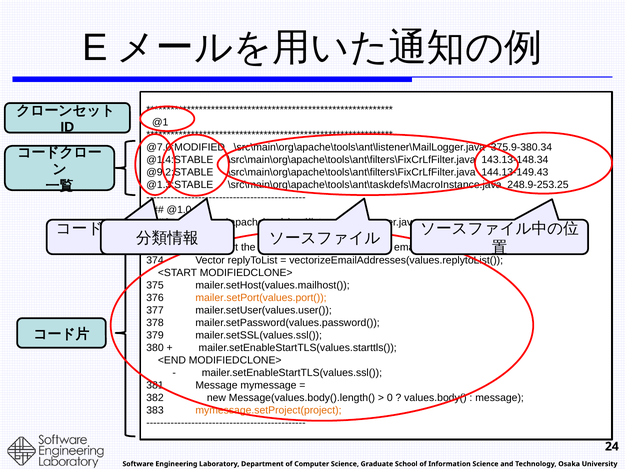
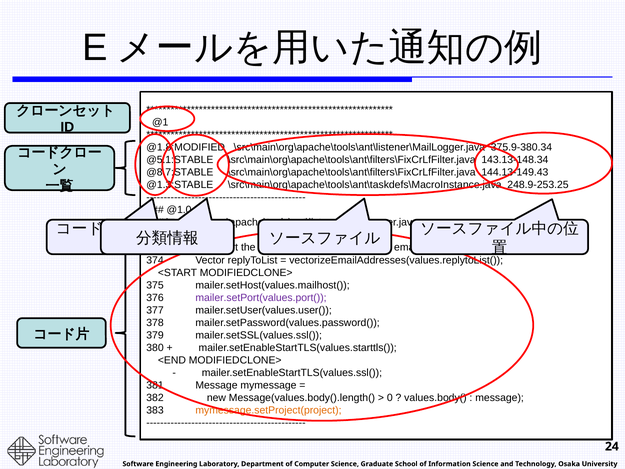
@7.0:MODIFIED: @7.0:MODIFIED -> @1.8:MODIFIED (186, 147)
@1.4:STABLE: @1.4:STABLE -> @5.1:STABLE (180, 160)
@9.2:STABLE: @9.2:STABLE -> @8.7:STABLE (180, 172)
mailer.setPort(values.port( colour: orange -> purple (261, 297)
